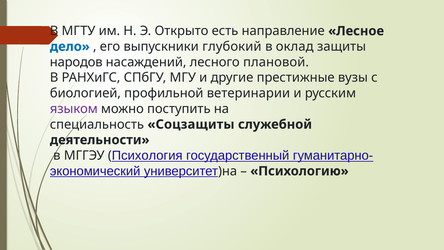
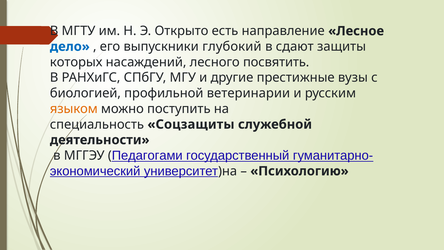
оклад: оклад -> сдают (295, 47)
народов: народов -> которых (76, 62)
плановой: плановой -> посвятить (276, 62)
языком colour: purple -> orange (74, 109)
Психология: Психология -> Педагогами (147, 155)
